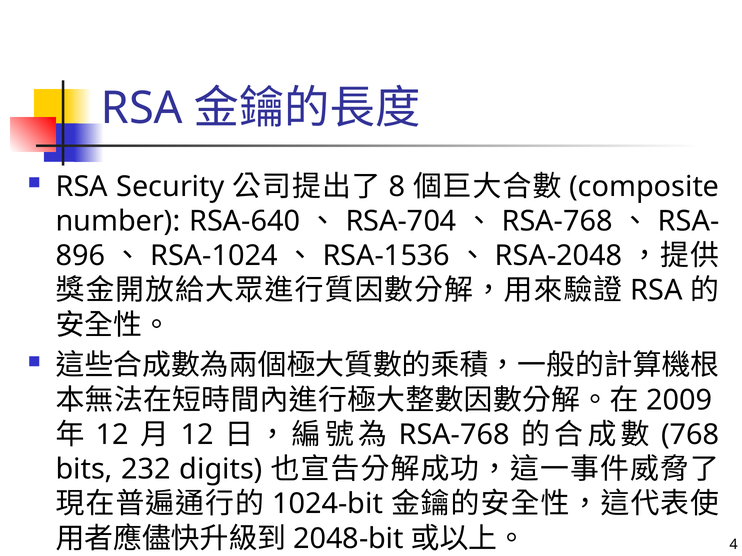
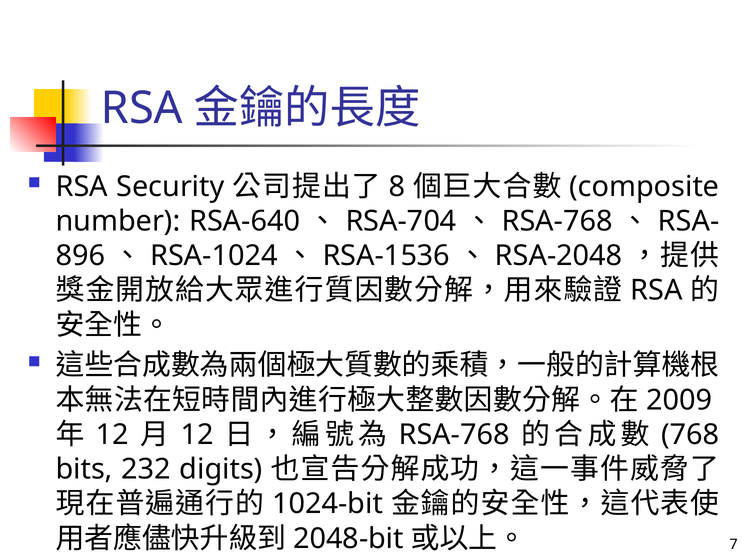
4: 4 -> 7 (734, 545)
